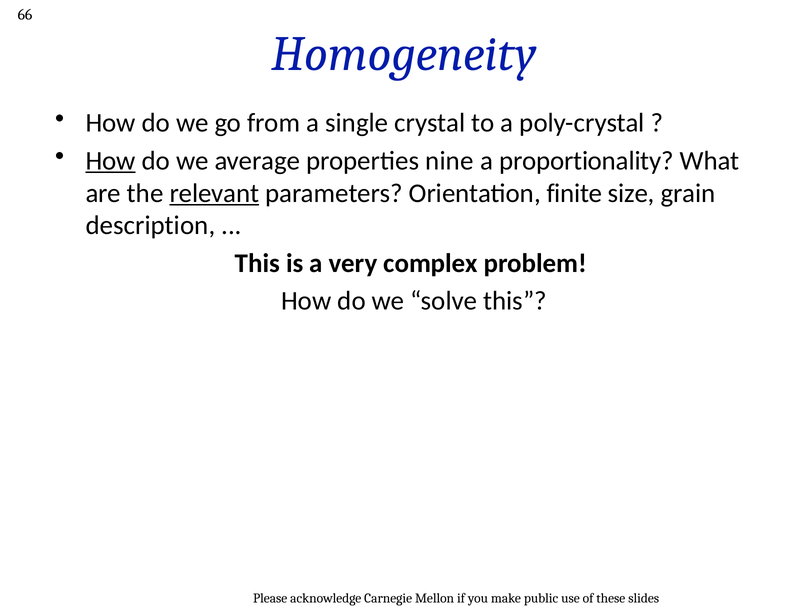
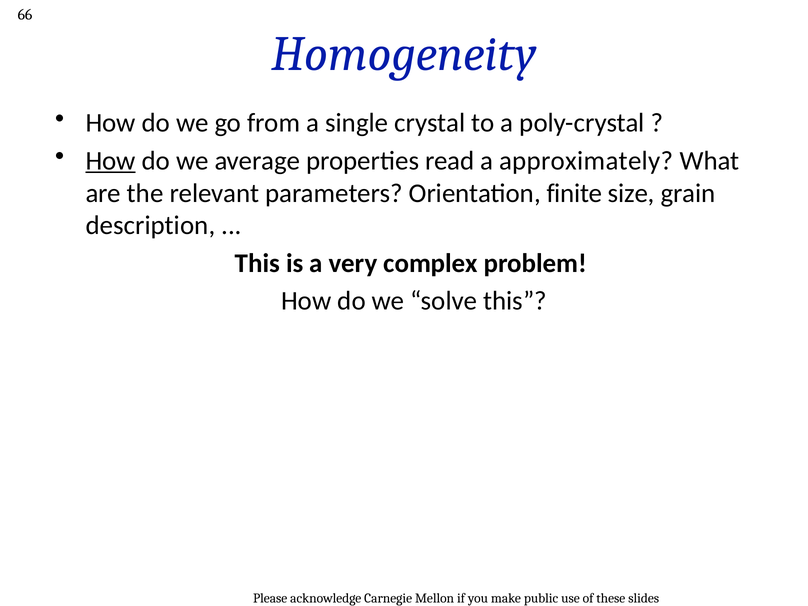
nine: nine -> read (450, 161)
proportionality: proportionality -> approximately (586, 161)
relevant underline: present -> none (214, 193)
